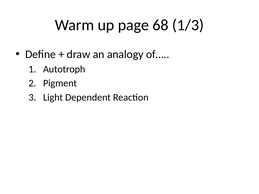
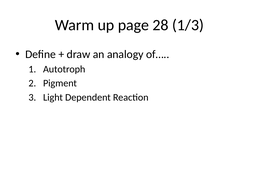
68: 68 -> 28 (161, 25)
